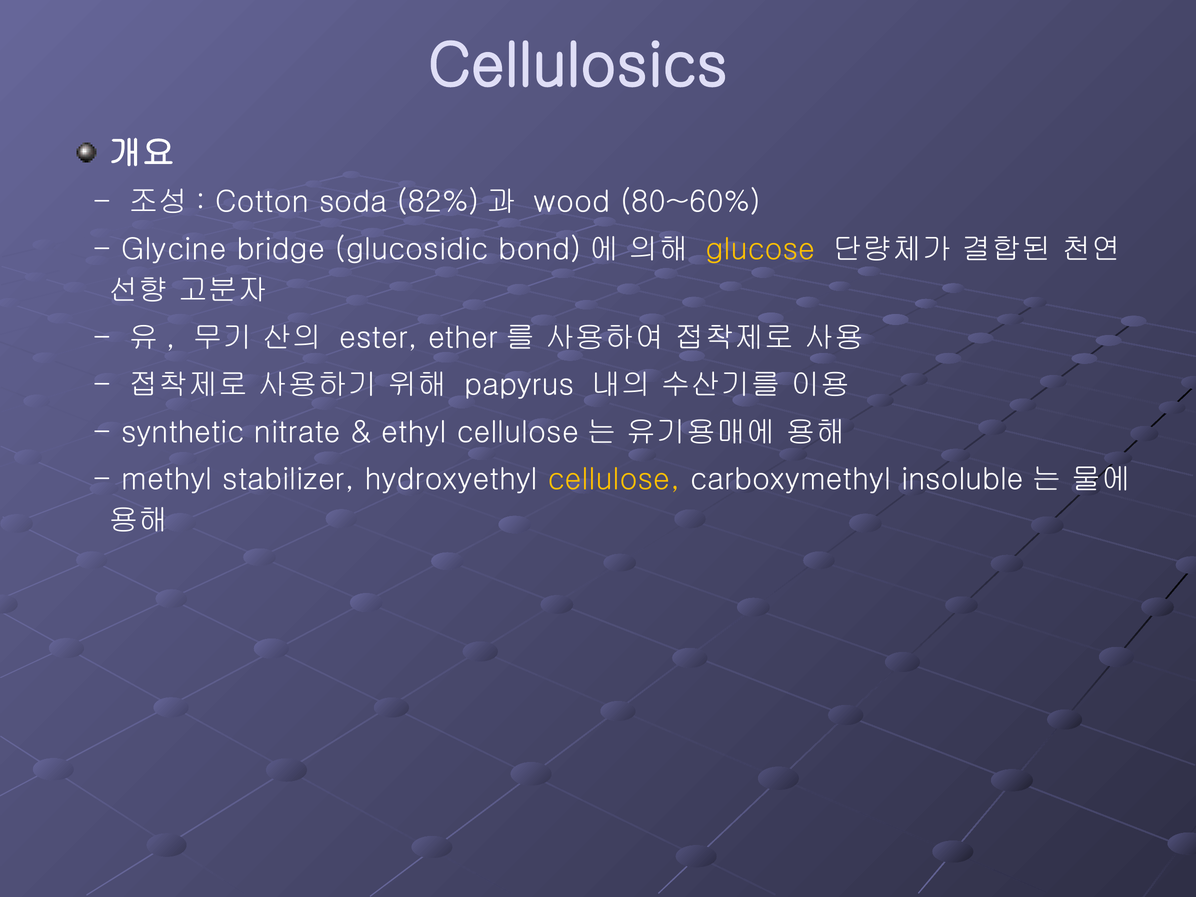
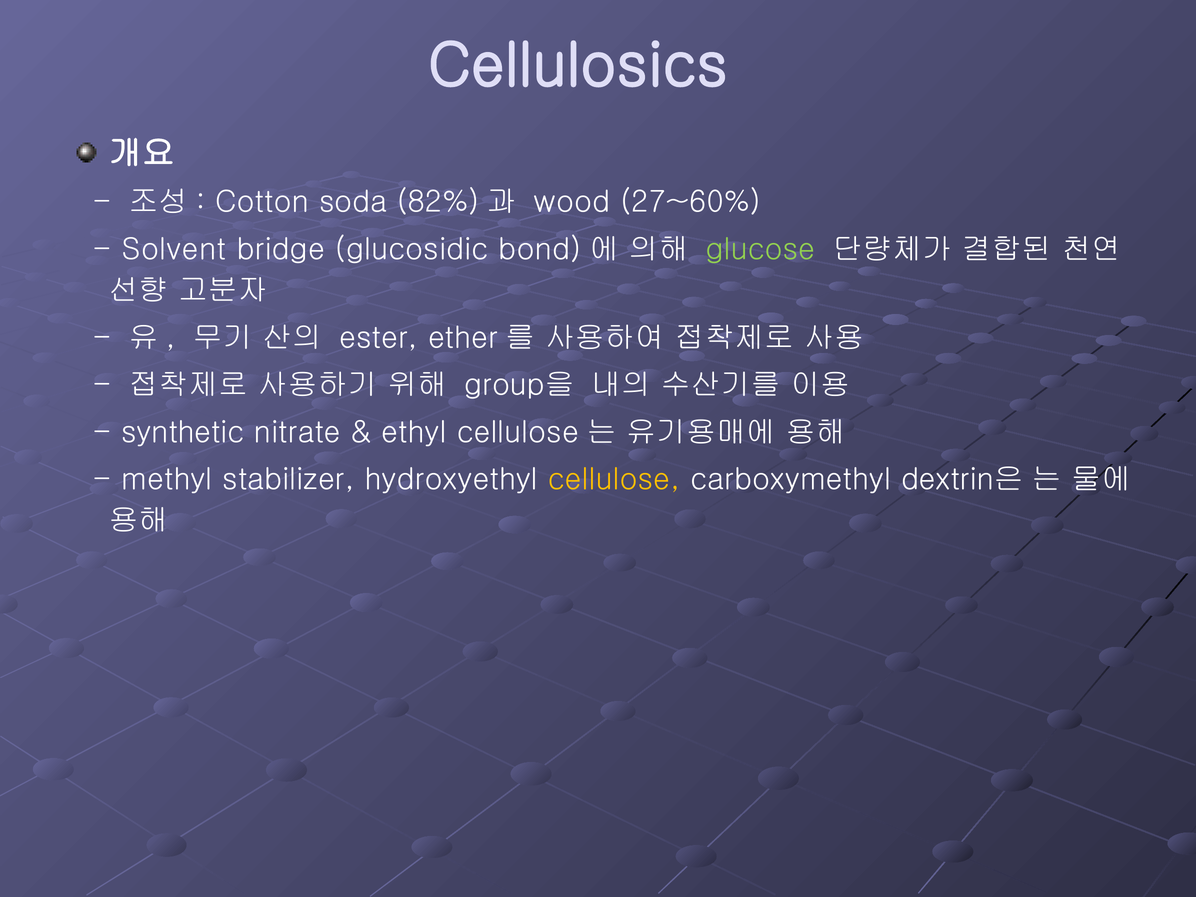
80~60%: 80~60% -> 27~60% (691, 202)
Glycine: Glycine -> Solvent (174, 249)
glucose colour: yellow -> light green (761, 249)
papyrus: papyrus -> group을 (519, 385)
insoluble: insoluble -> dextrin은 (962, 479)
